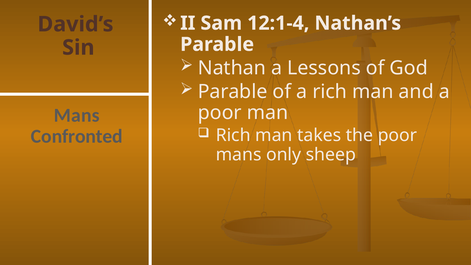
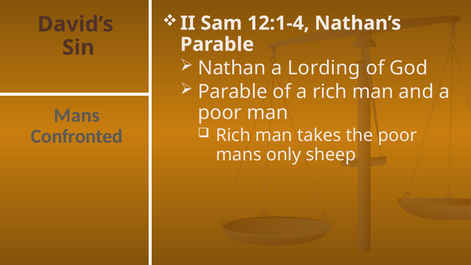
Lessons: Lessons -> Lording (324, 68)
